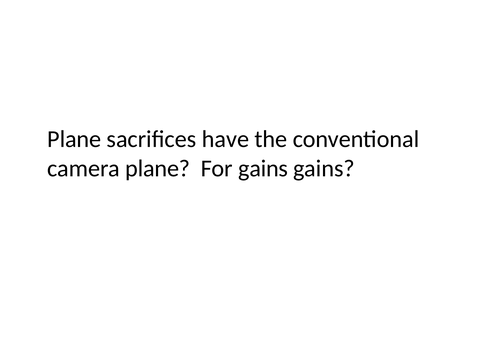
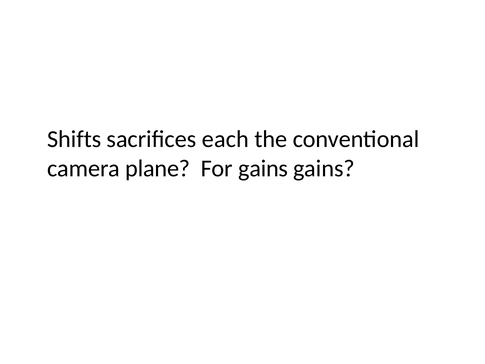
Plane: Plane -> Shifts (74, 139)
have: have -> each (225, 139)
